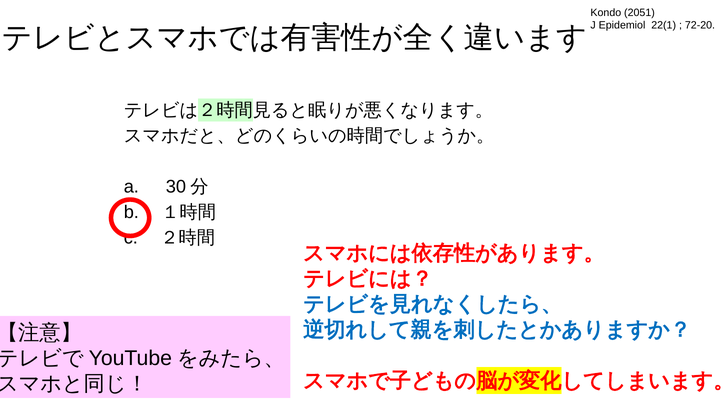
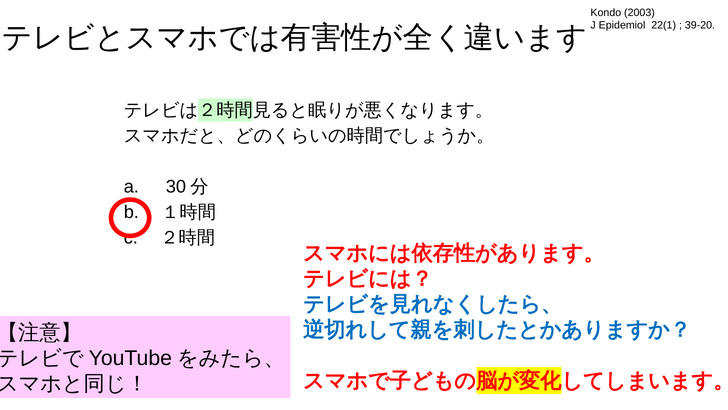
2051: 2051 -> 2003 (639, 13)
72-20: 72-20 -> 39-20 (700, 25)
